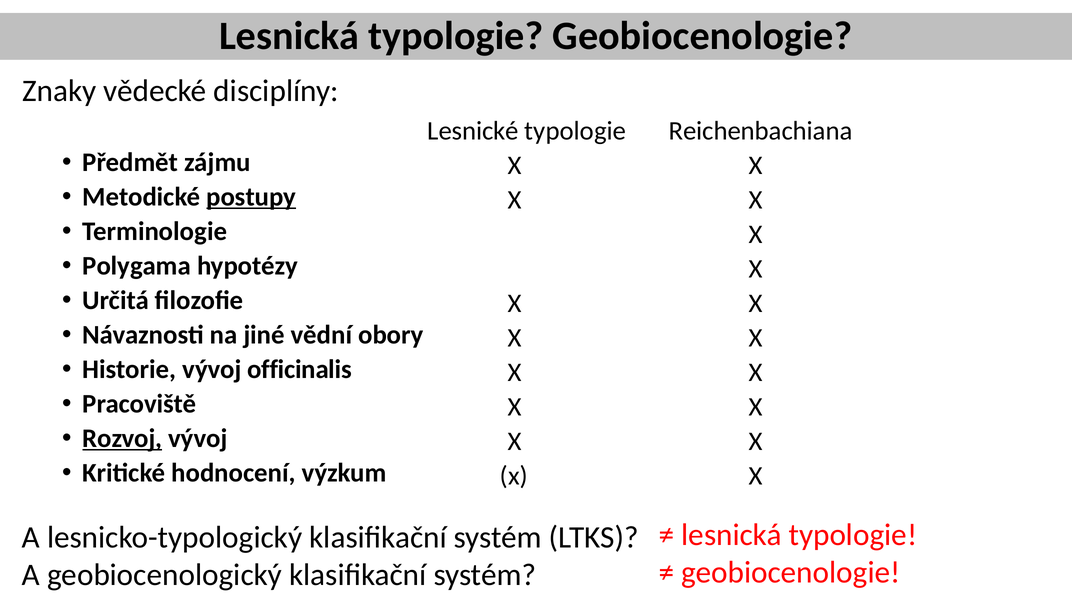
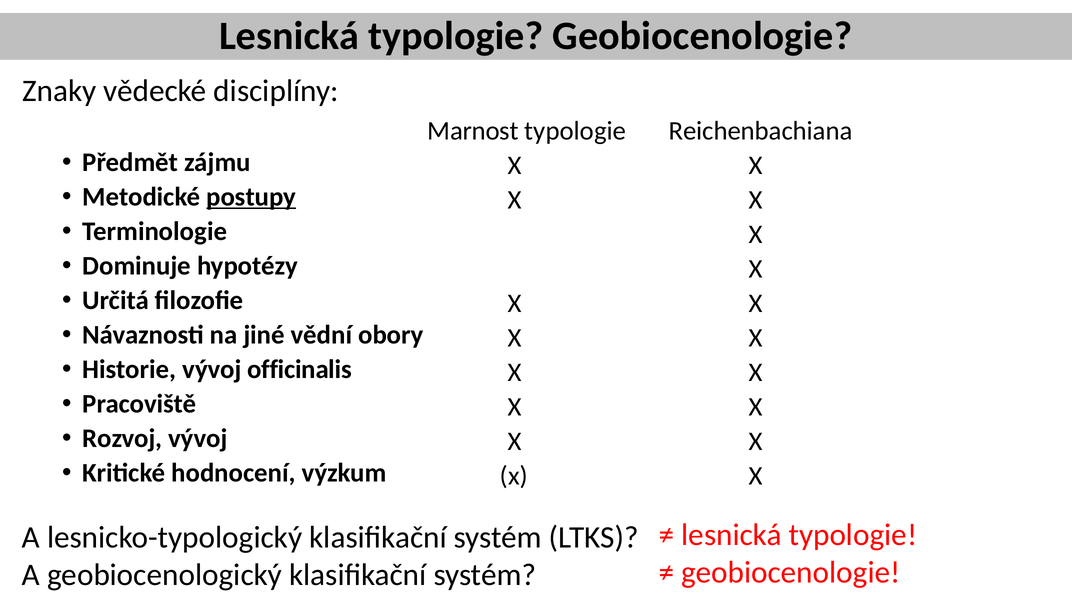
Lesnické: Lesnické -> Marnost (473, 131)
Polygama: Polygama -> Dominuje (137, 266)
Rozvoj underline: present -> none (122, 438)
